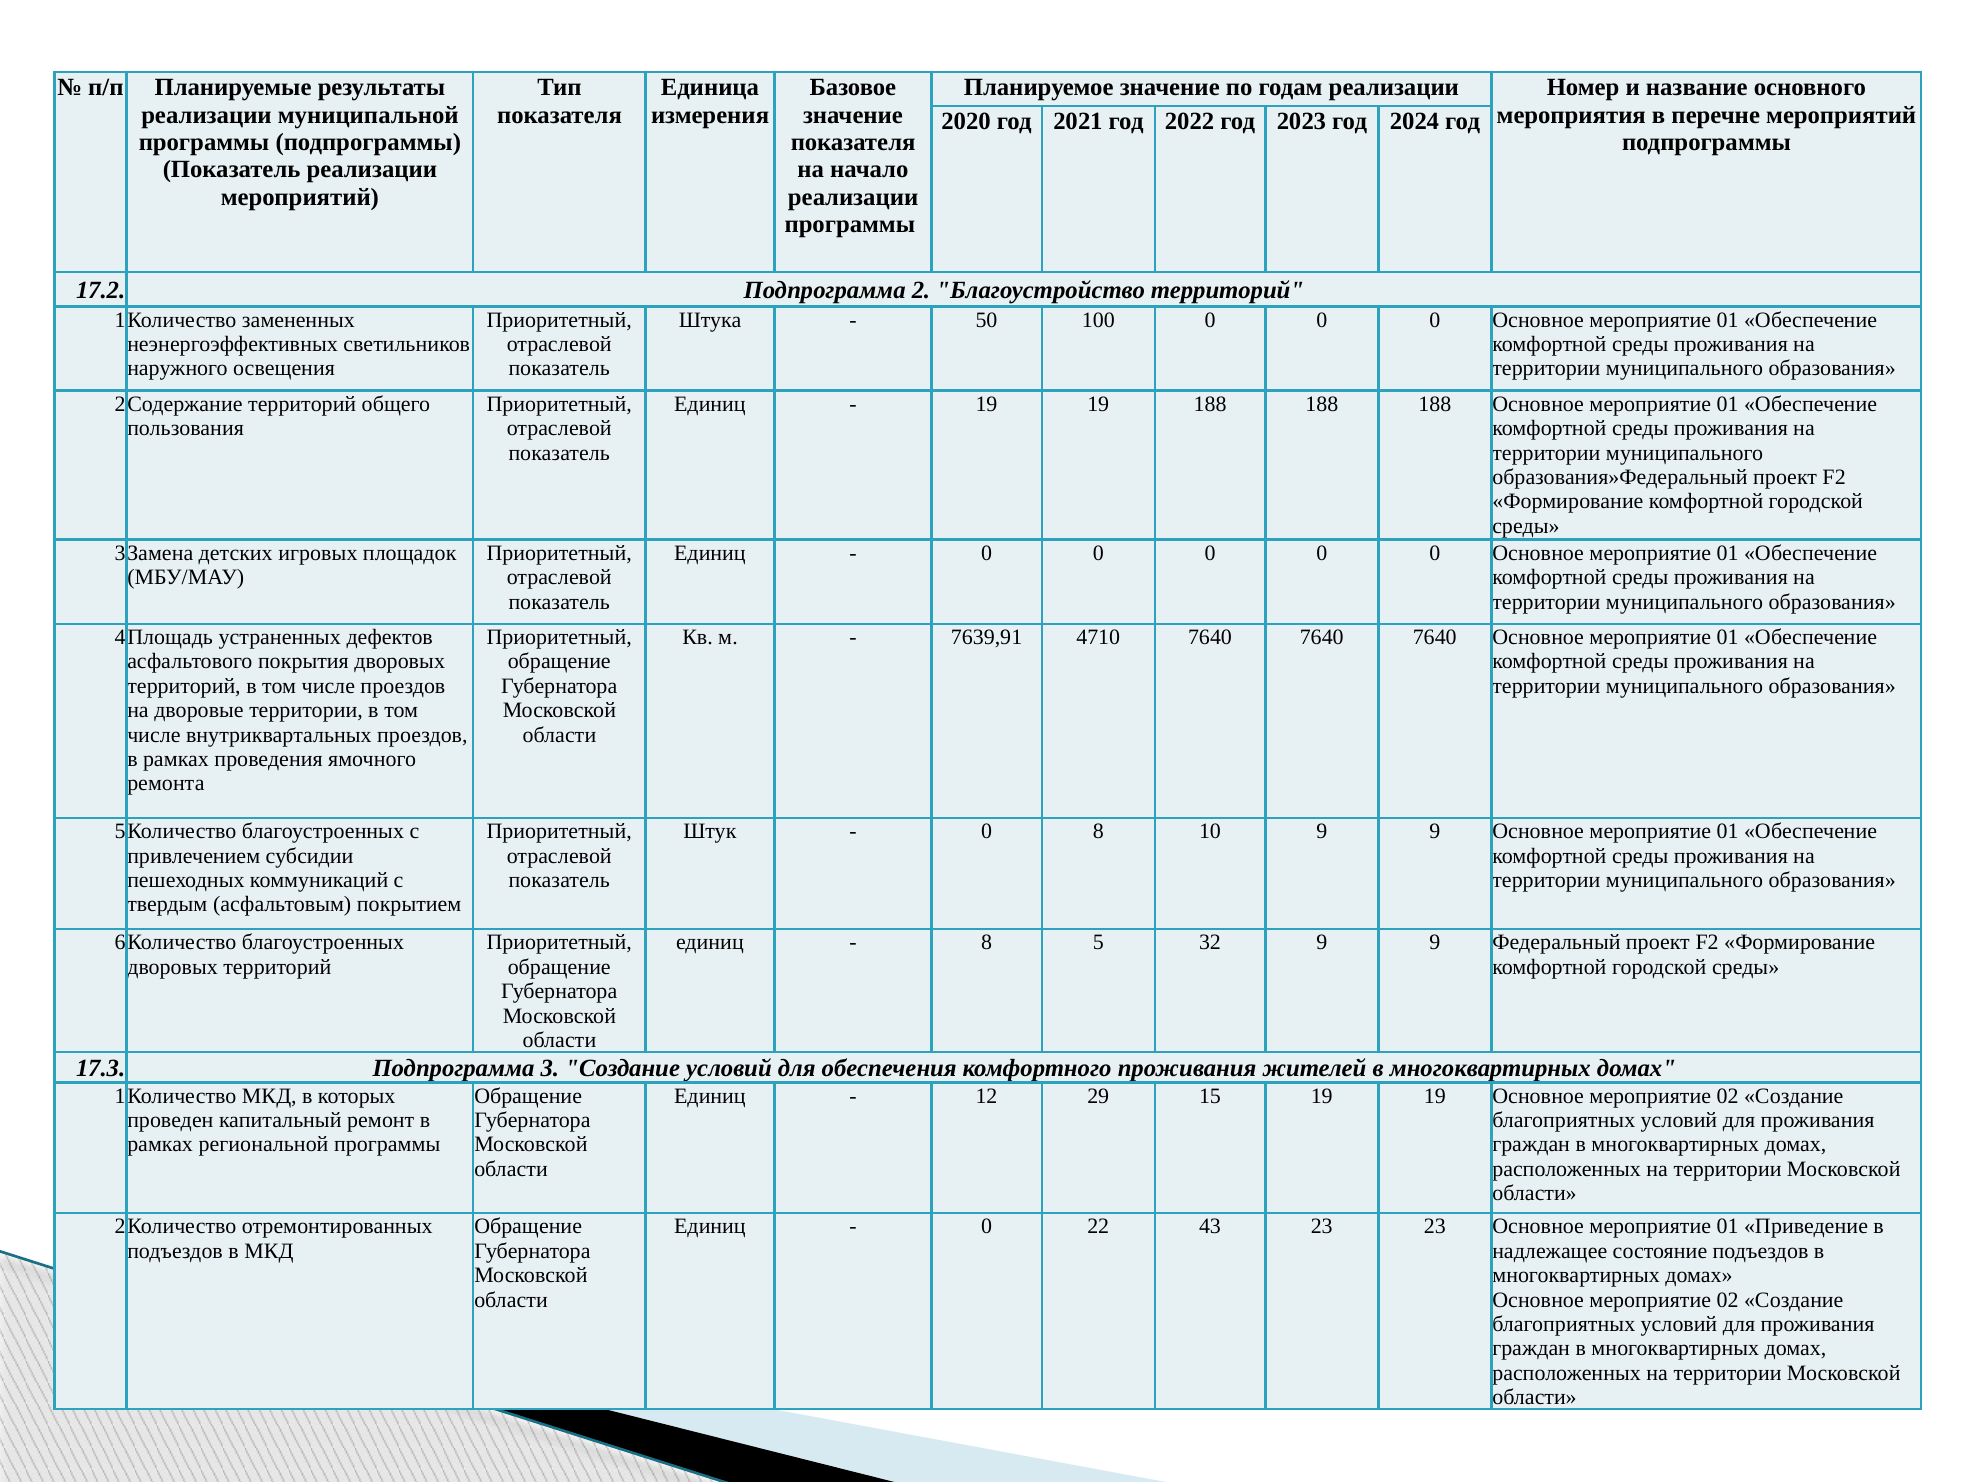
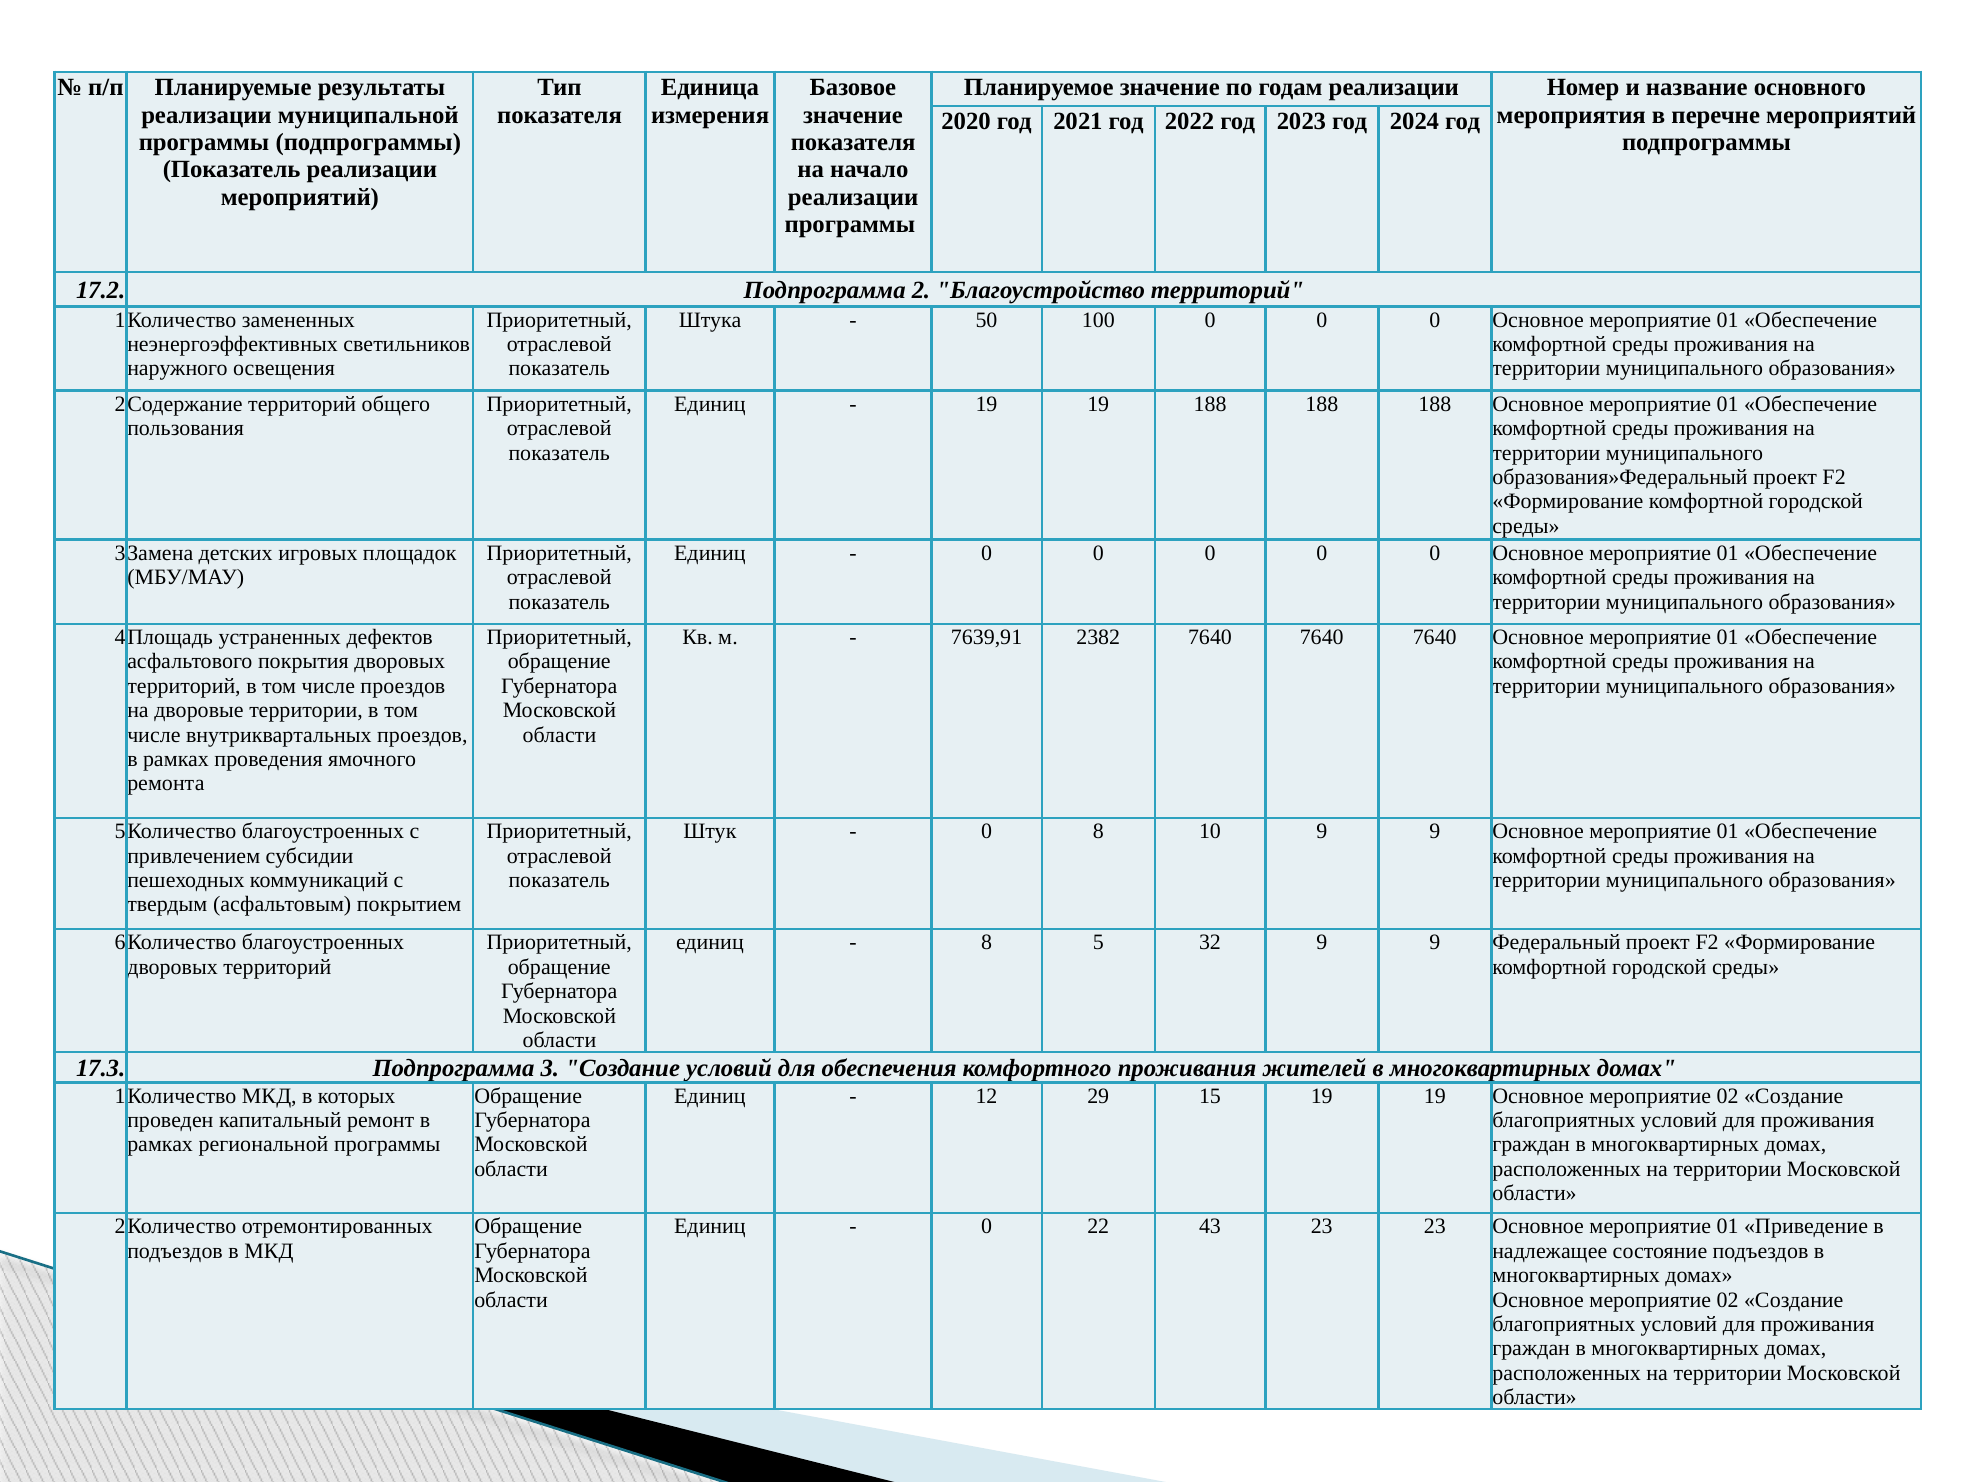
4710: 4710 -> 2382 (1098, 637)
